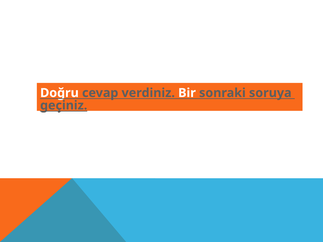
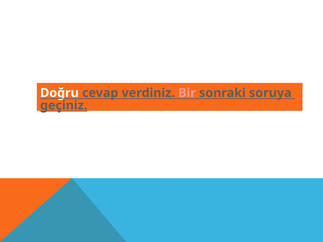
Bir colour: white -> pink (187, 93)
